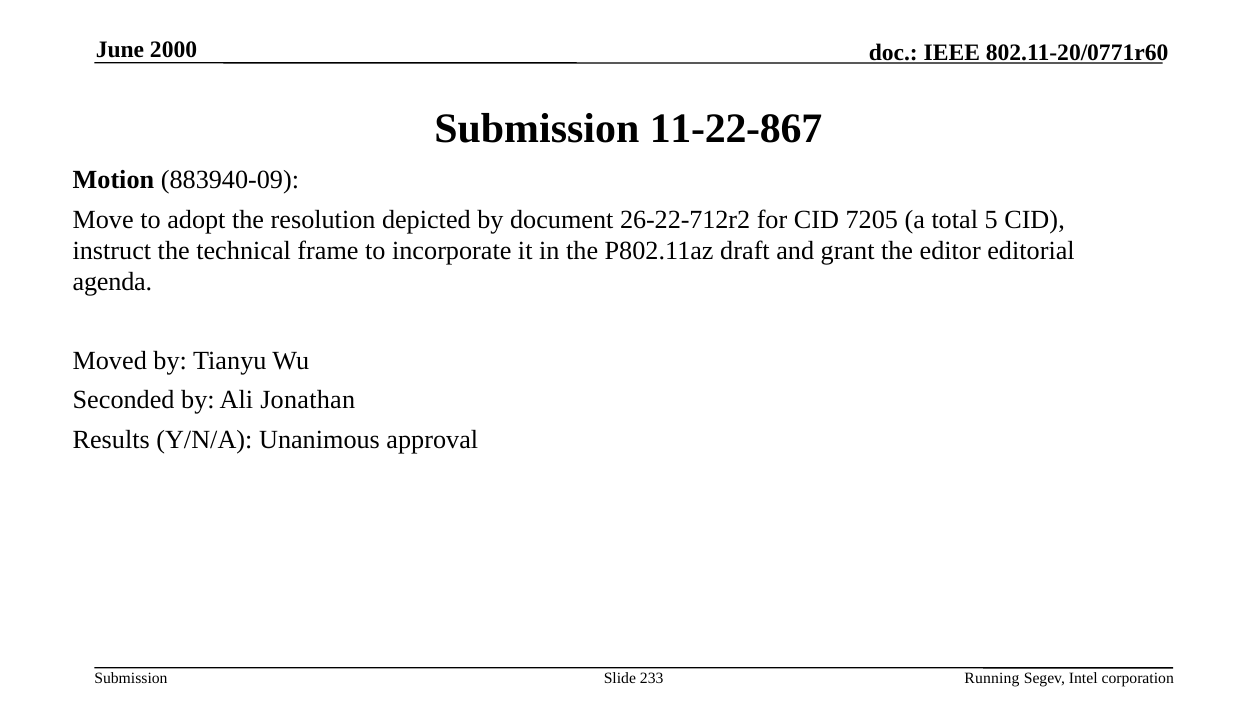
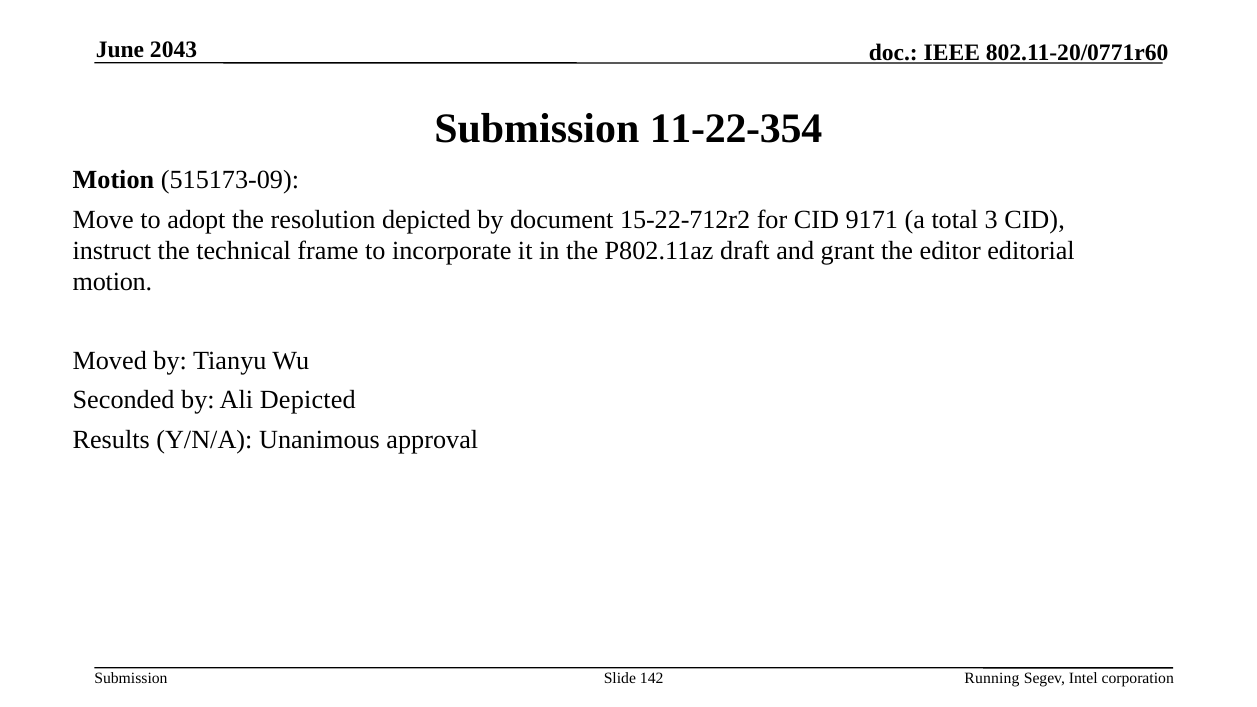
2000: 2000 -> 2043 (174, 50)
11-22-867: 11-22-867 -> 11-22-354 (736, 129)
883940-09: 883940-09 -> 515173-09 (230, 180)
26-22-712r2: 26-22-712r2 -> 15-22-712r2 (685, 219)
7205: 7205 -> 9171 (872, 219)
5: 5 -> 3 (991, 219)
agenda: agenda -> motion (112, 282)
Ali Jonathan: Jonathan -> Depicted (308, 400)
233: 233 -> 142 (652, 678)
